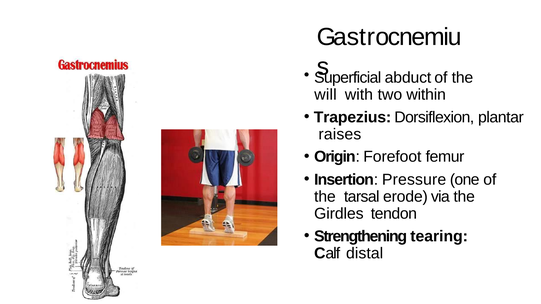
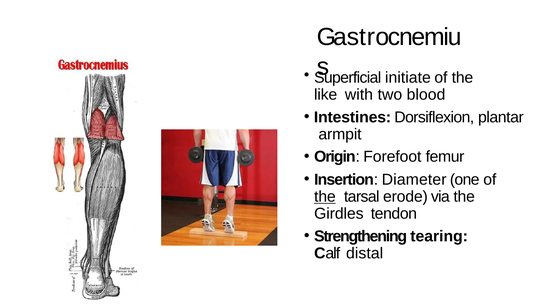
abduct: abduct -> initiate (408, 78)
will: will -> like (326, 95)
within: within -> blood (426, 95)
Trapezius: Trapezius -> Intestines (353, 117)
raises: raises -> armpit (340, 134)
Pressure: Pressure -> Diameter (414, 180)
the underline: none -> present (325, 197)
